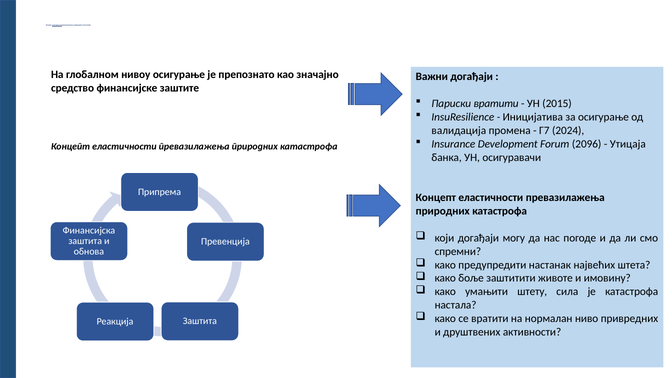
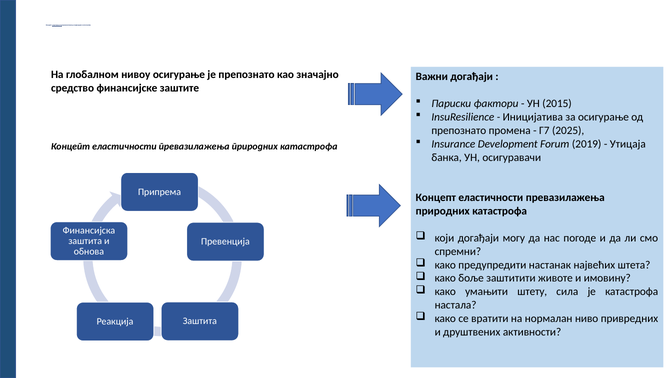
Париски вратити: вратити -> фактори (496, 104)
валидација: валидација -> препознато (459, 131)
2024: 2024 -> 2025 (568, 131)
2096: 2096 -> 2019 (587, 144)
